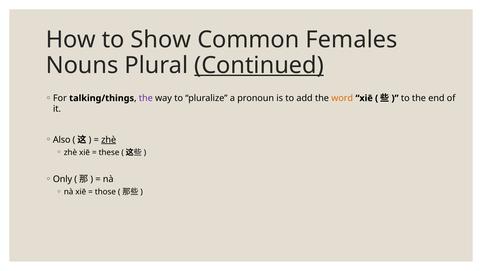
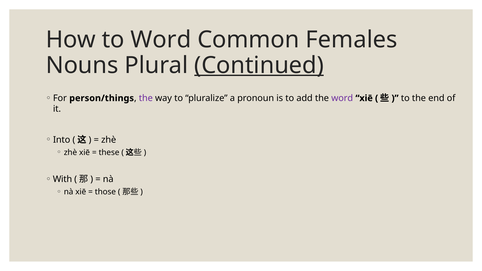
to Show: Show -> Word (161, 40)
talking/things: talking/things -> person/things (102, 98)
word colour: orange -> purple (342, 98)
Also: Also -> Into (62, 140)
zhè underline: present -> none (109, 140)
Only: Only -> With (63, 179)
